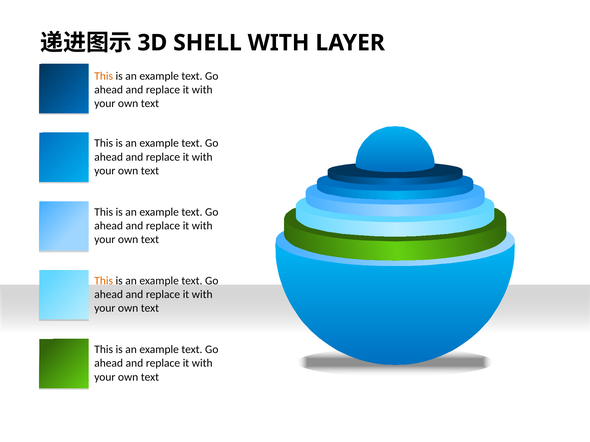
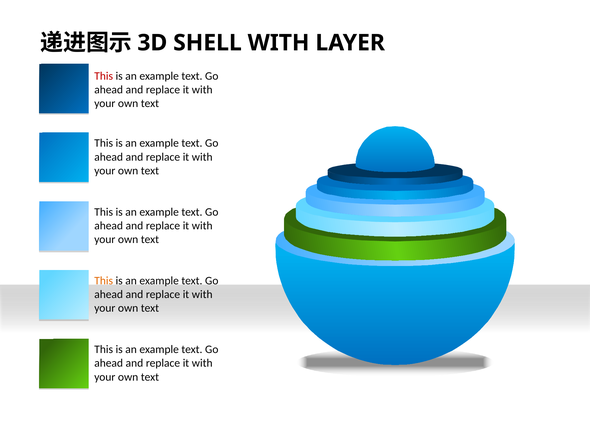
This colour: orange -> red (104, 76)
